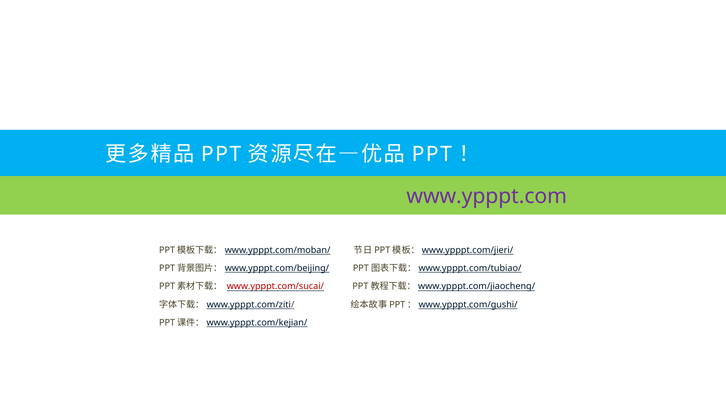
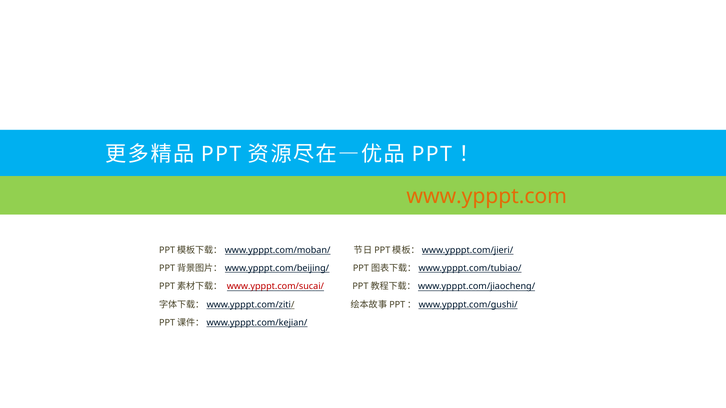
www.ypppt.com colour: purple -> orange (487, 197)
